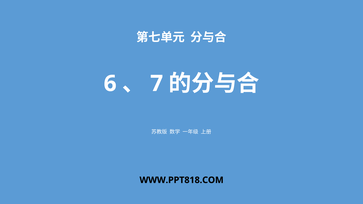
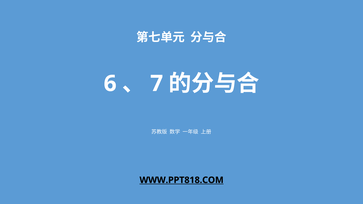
WWW.PPT818.COM underline: none -> present (182, 180)
